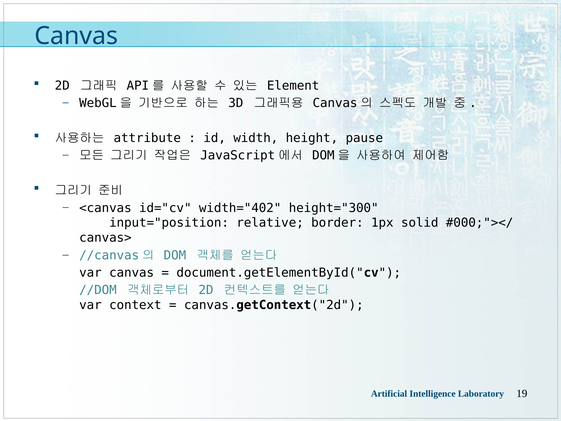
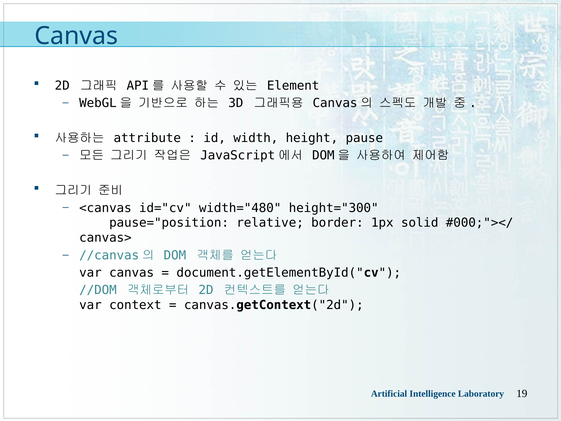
width="402: width="402 -> width="480 (240, 208)
input="position: input="position -> pause="position (169, 223)
